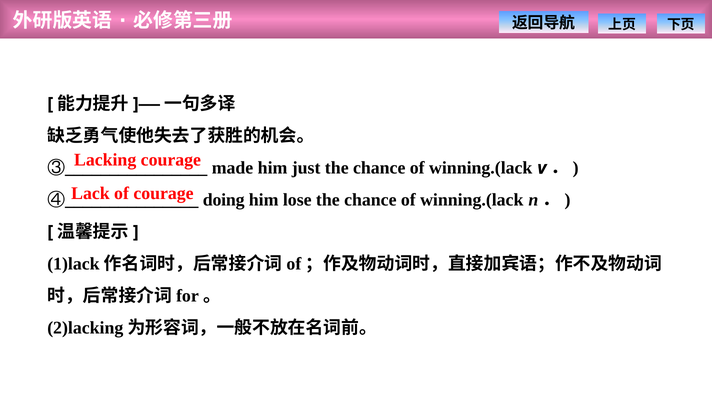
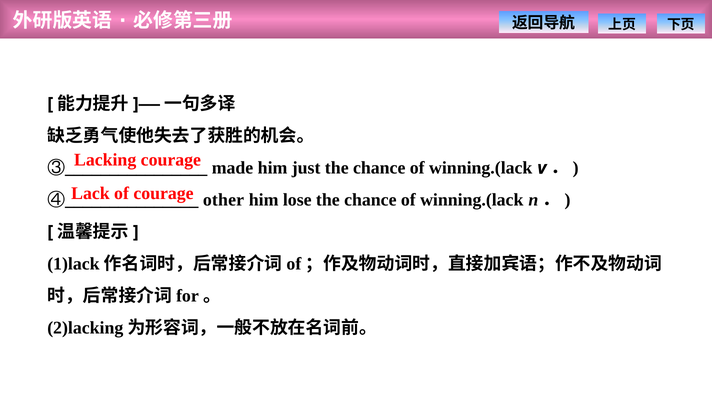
doing: doing -> other (224, 200)
